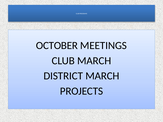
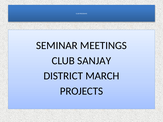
OCTOBER: OCTOBER -> SEMINAR (57, 46)
CLUB MARCH: MARCH -> SANJAY (94, 61)
